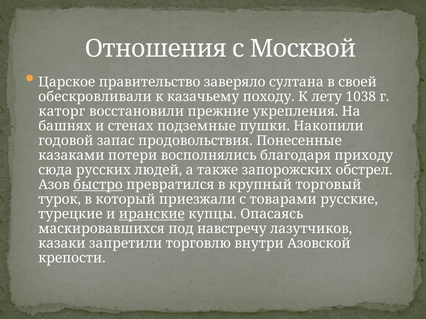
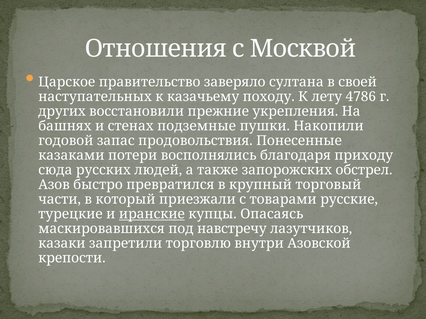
обескровливали: обескровливали -> наступательных (95, 97)
1038: 1038 -> 4786 (361, 97)
каторг: каторг -> других (62, 112)
быстро underline: present -> none (98, 185)
турок: турок -> части (60, 200)
